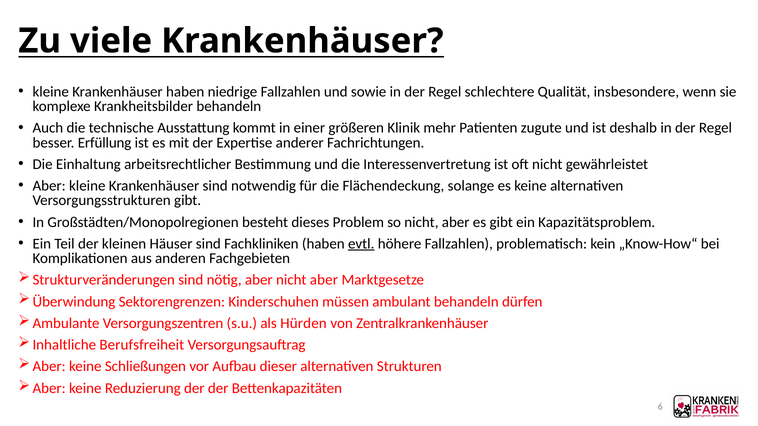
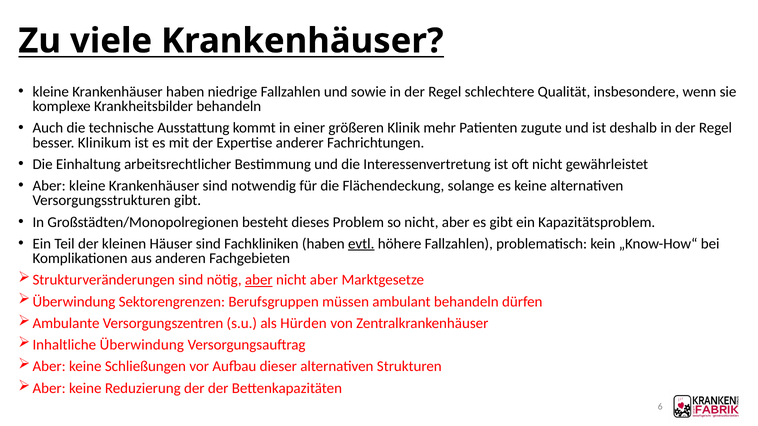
Erfüllung: Erfüllung -> Klinikum (104, 143)
aber underline: none -> present (259, 280)
Kinderschuhen: Kinderschuhen -> Berufsgruppen (274, 302)
Inhaltliche Berufsfreiheit: Berufsfreiheit -> Überwindung (142, 345)
